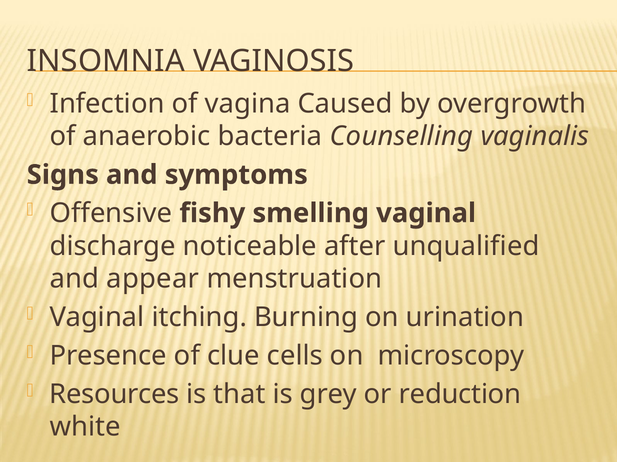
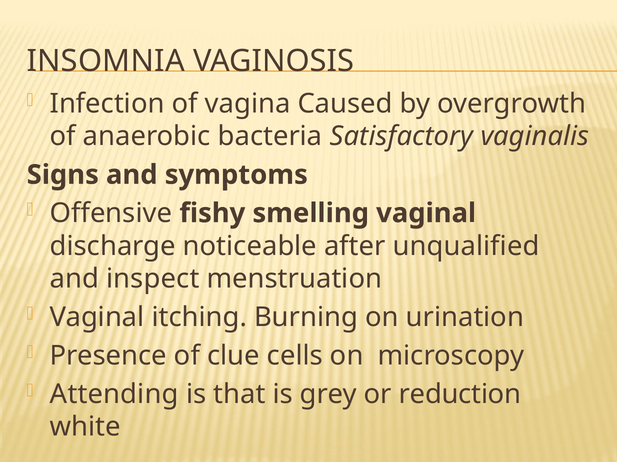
Counselling: Counselling -> Satisfactory (402, 137)
appear: appear -> inspect (153, 279)
Resources: Resources -> Attending (114, 395)
